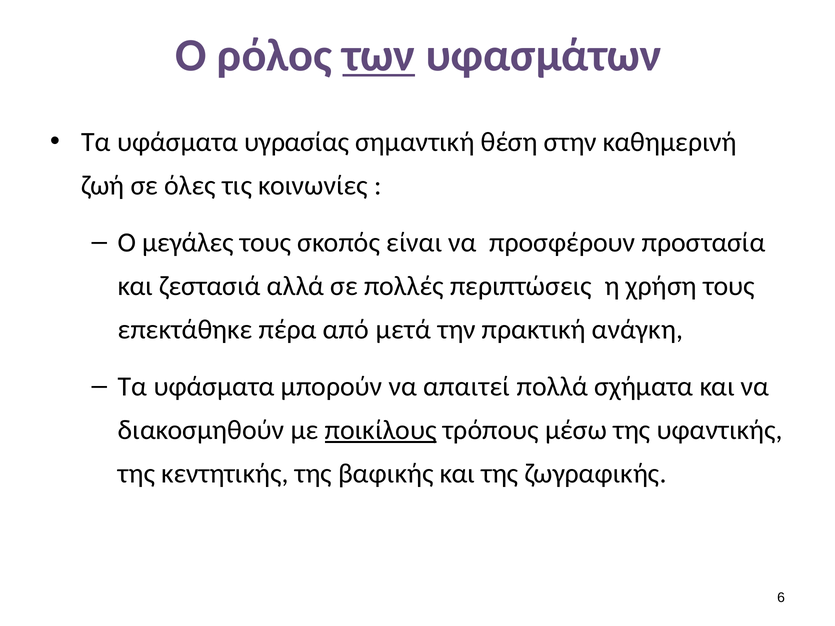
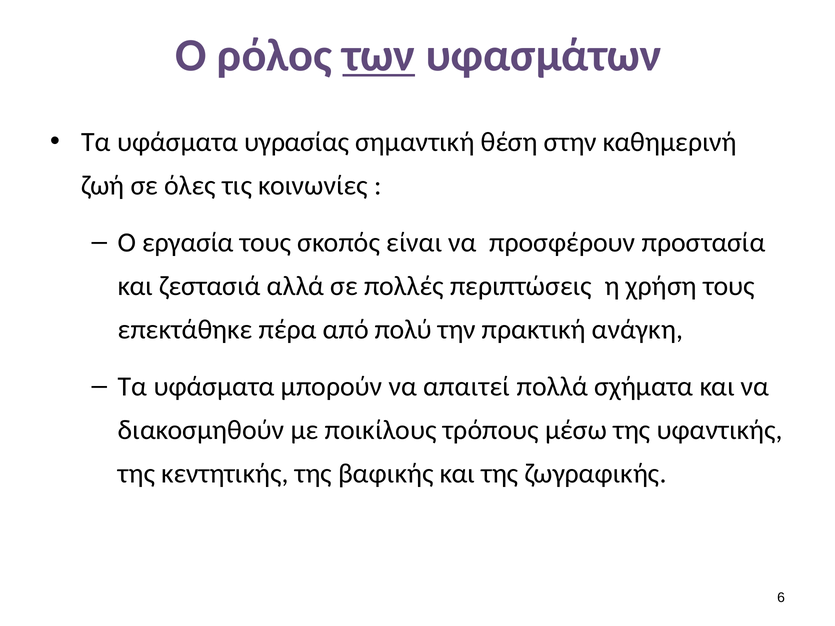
μεγάλες: μεγάλες -> εργασία (188, 243)
μετά: μετά -> πολύ (403, 330)
ποικίλους underline: present -> none (381, 430)
